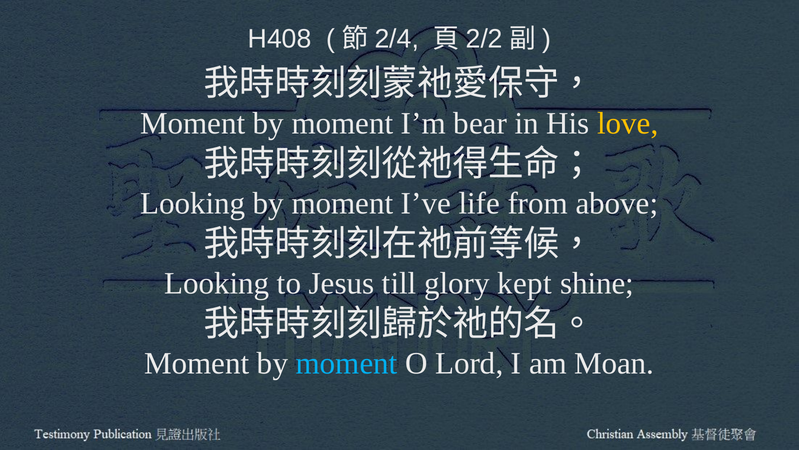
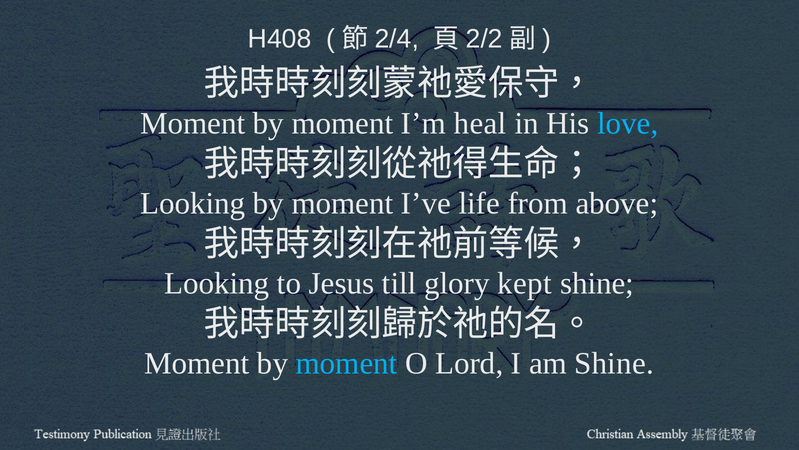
bear: bear -> heal (480, 123)
love colour: yellow -> light blue (628, 123)
am Moan: Moan -> Shine (614, 363)
